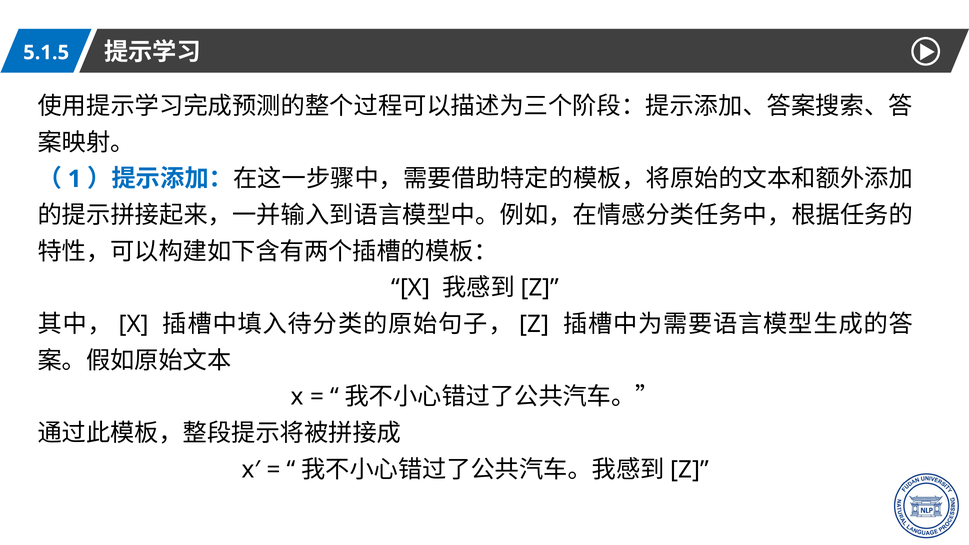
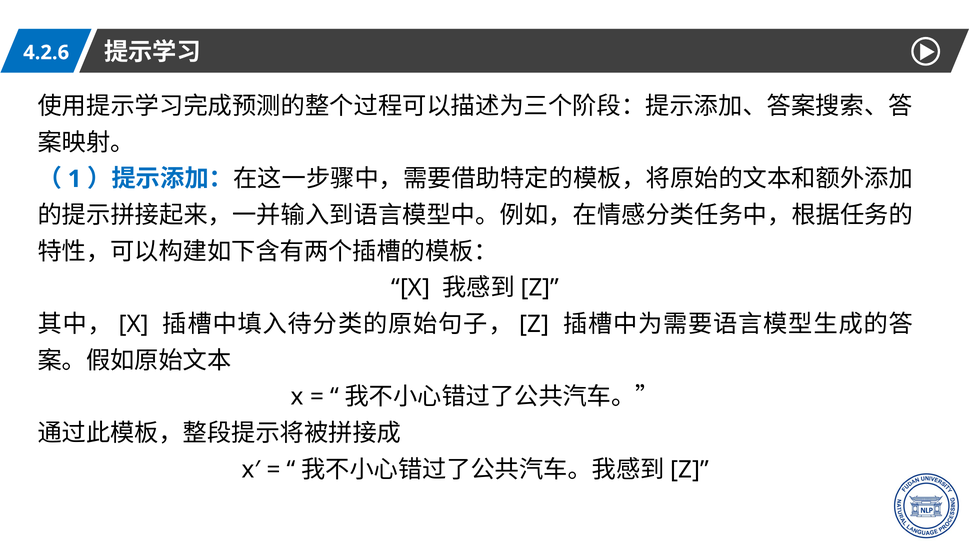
5.1.5: 5.1.5 -> 4.2.6 (46, 53)
